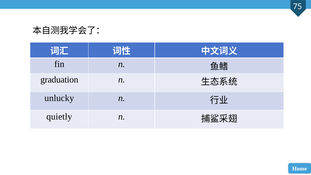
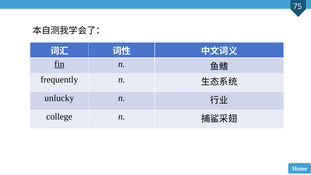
fin underline: none -> present (59, 64)
graduation: graduation -> frequently (59, 80)
quietly: quietly -> college (59, 116)
